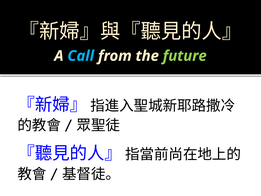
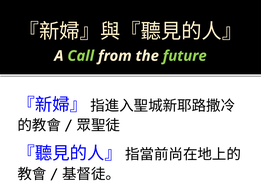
Call colour: light blue -> light green (81, 56)
